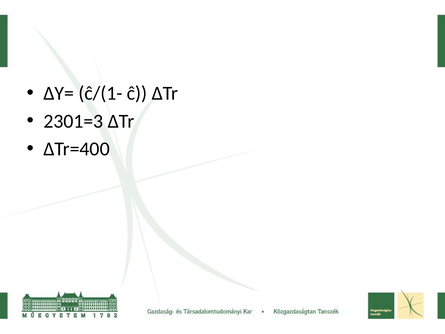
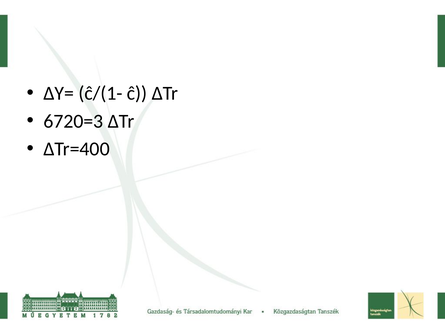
2301=3: 2301=3 -> 6720=3 (73, 121)
